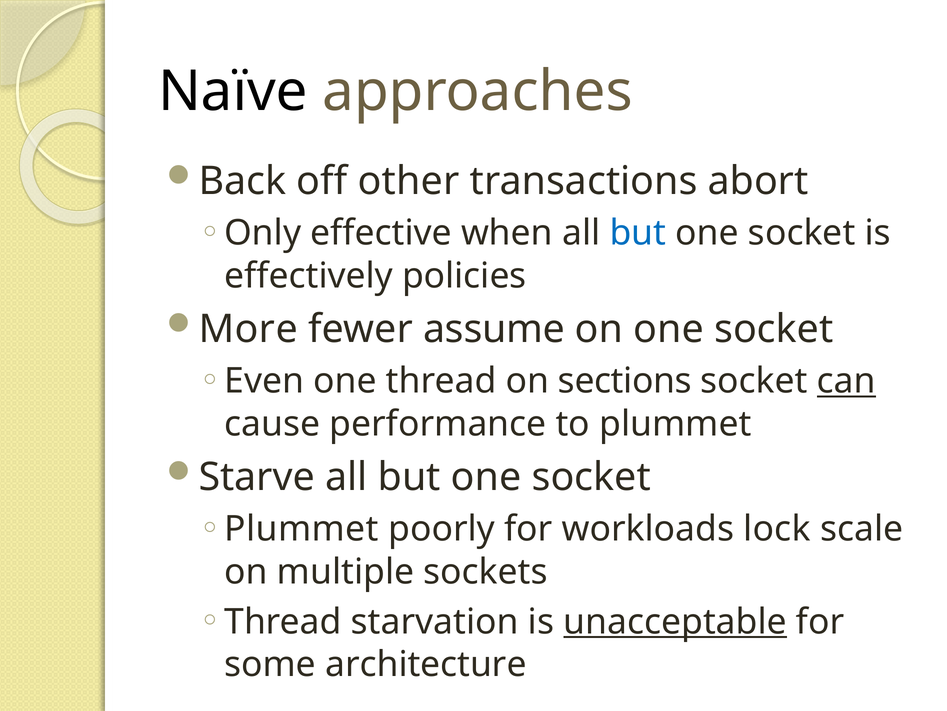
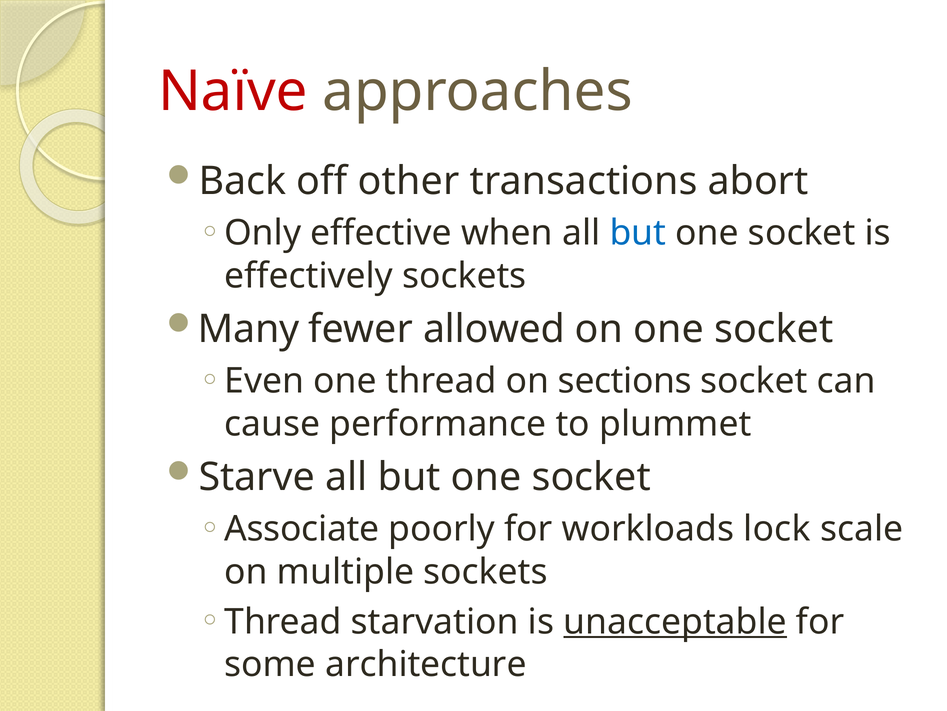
Naïve colour: black -> red (233, 92)
effectively policies: policies -> sockets (464, 276)
More: More -> Many (249, 329)
assume: assume -> allowed (494, 329)
can underline: present -> none (846, 381)
Plummet: Plummet -> Associate (302, 529)
